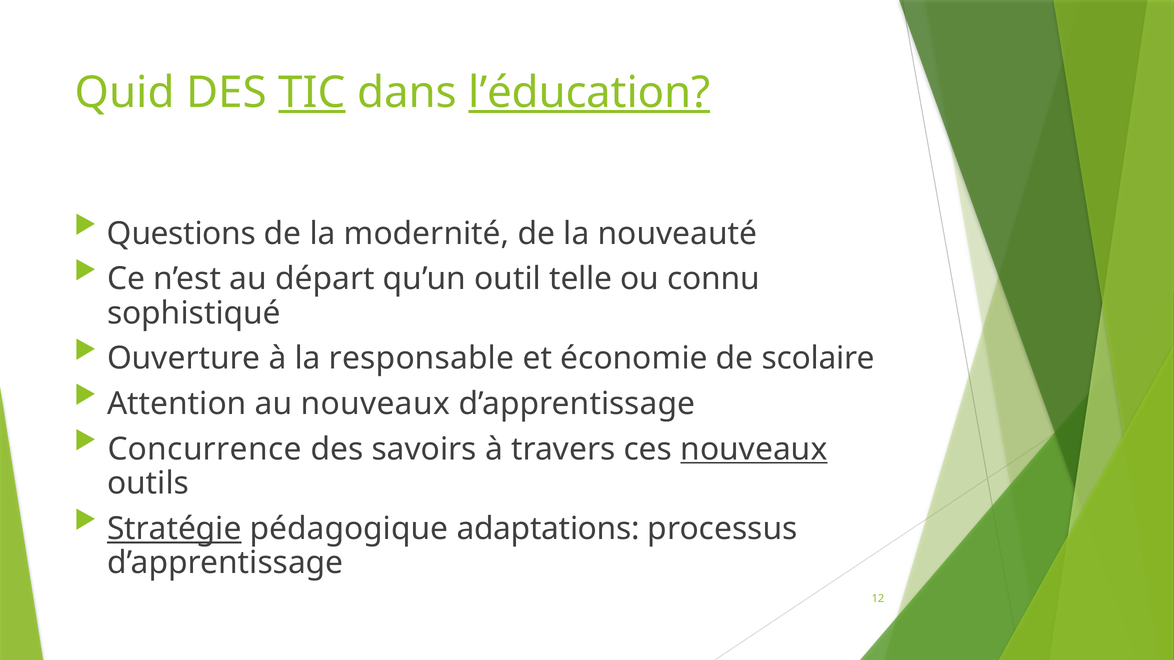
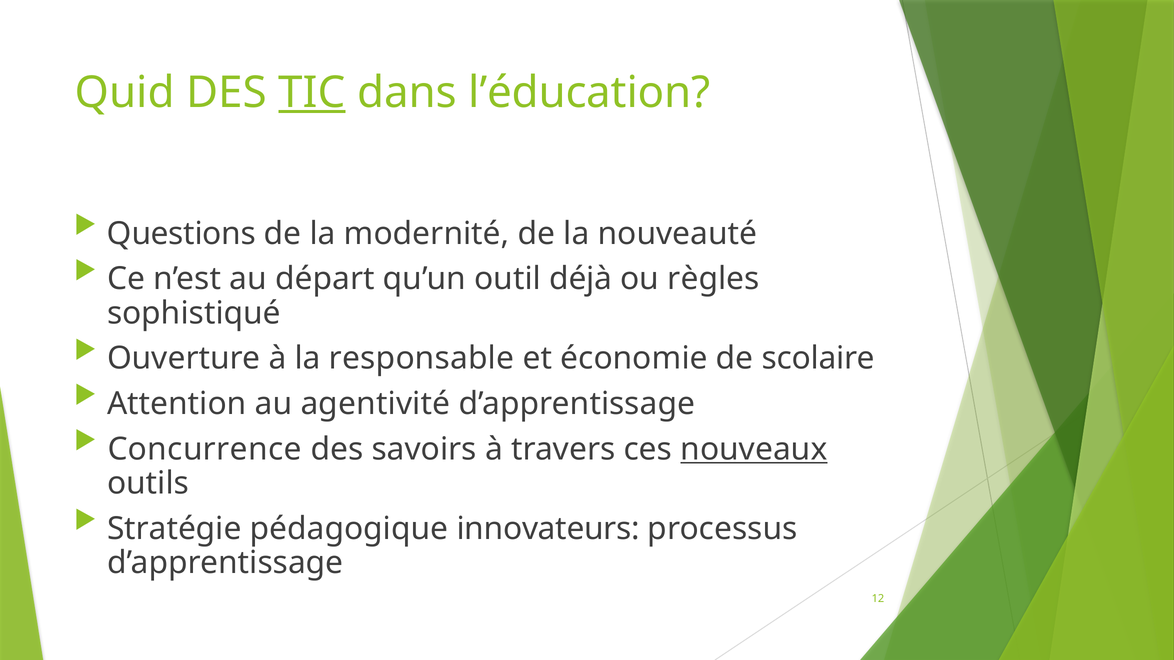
l’éducation underline: present -> none (589, 93)
telle: telle -> déjà (581, 279)
connu: connu -> règles (713, 279)
au nouveaux: nouveaux -> agentivité (375, 404)
Stratégie underline: present -> none (174, 529)
adaptations: adaptations -> innovateurs (548, 529)
